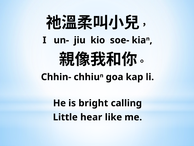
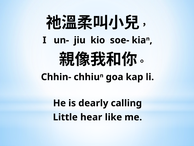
bright: bright -> dearly (93, 103)
